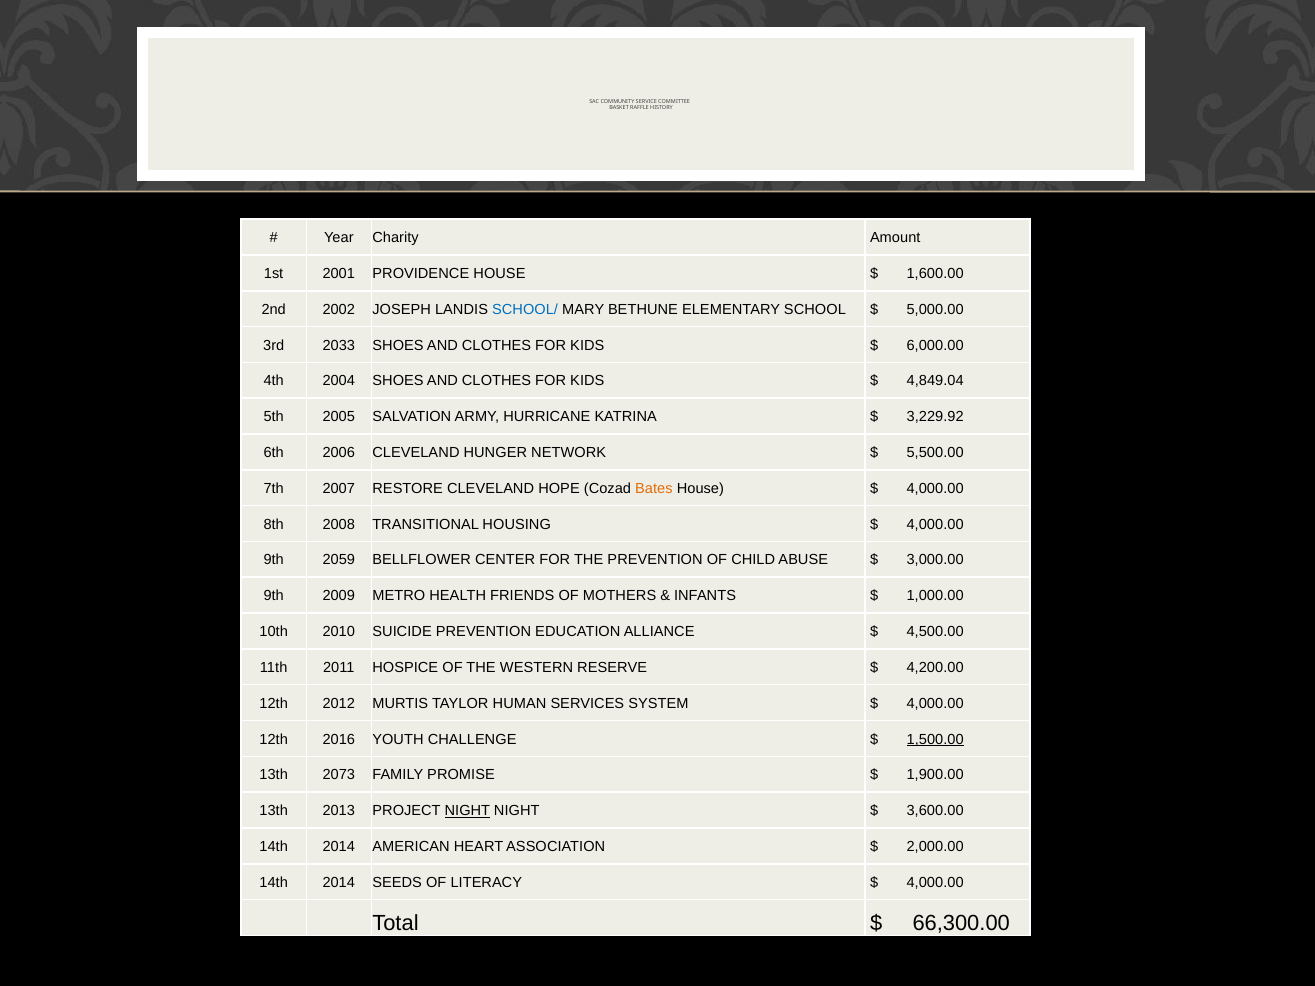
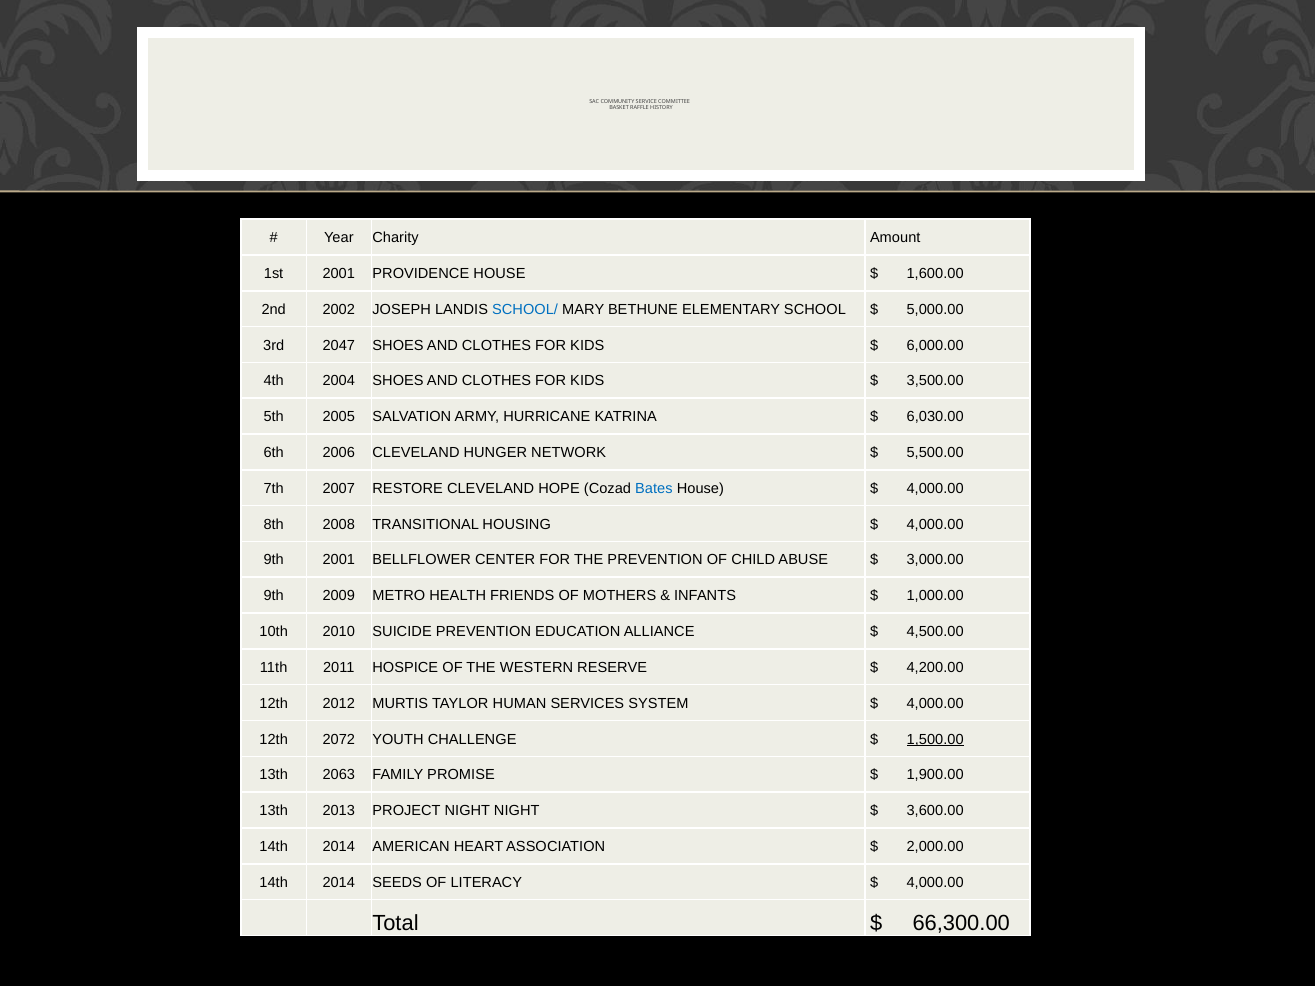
2033: 2033 -> 2047 (339, 345)
4,849.04: 4,849.04 -> 3,500.00 (935, 381)
3,229.92: 3,229.92 -> 6,030.00 (935, 417)
Bates colour: orange -> blue (654, 489)
9th 2059: 2059 -> 2001 (339, 560)
2016: 2016 -> 2072 (339, 739)
2073: 2073 -> 2063 (339, 775)
NIGHT underline: present -> none (467, 811)
